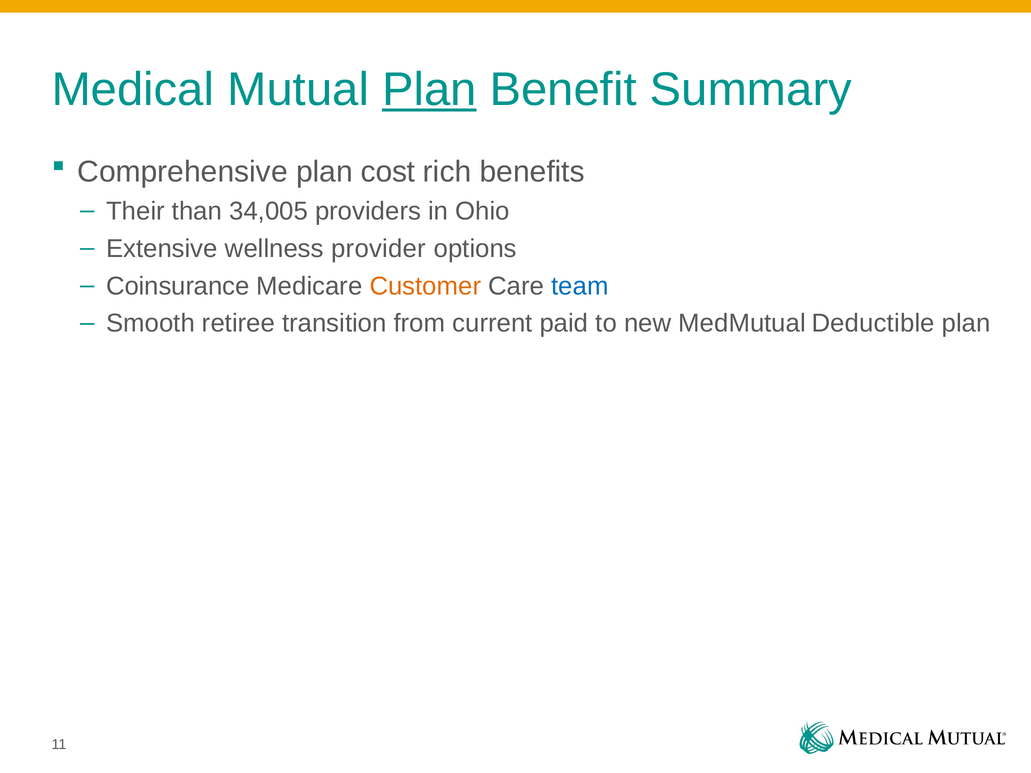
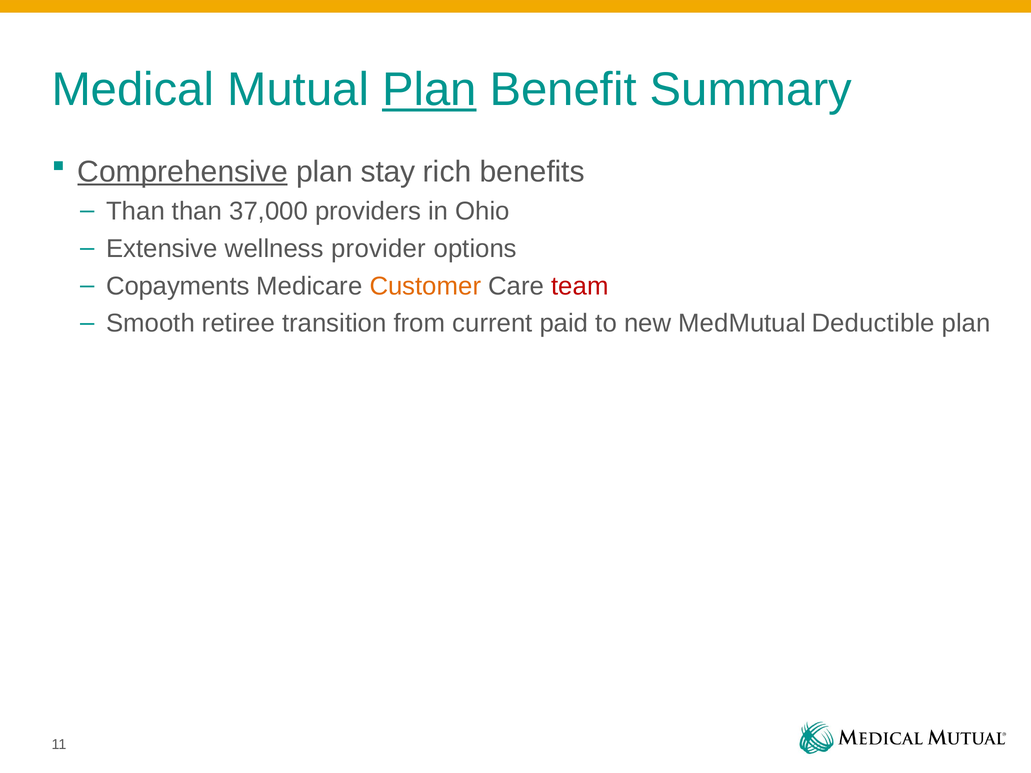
Comprehensive underline: none -> present (183, 172)
cost: cost -> stay (388, 172)
Their: Their -> Than (136, 211)
34,005: 34,005 -> 37,000 (269, 211)
Coinsurance: Coinsurance -> Copayments (178, 286)
team colour: blue -> red (580, 286)
